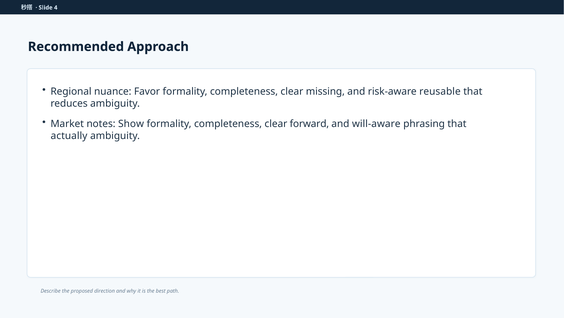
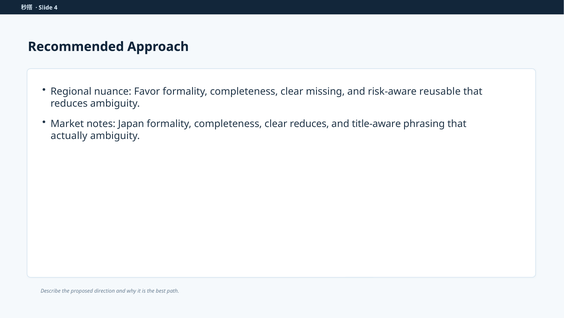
Show: Show -> Japan (131, 123)
clear forward: forward -> reduces (309, 123)
will-aware: will-aware -> title-aware (376, 123)
